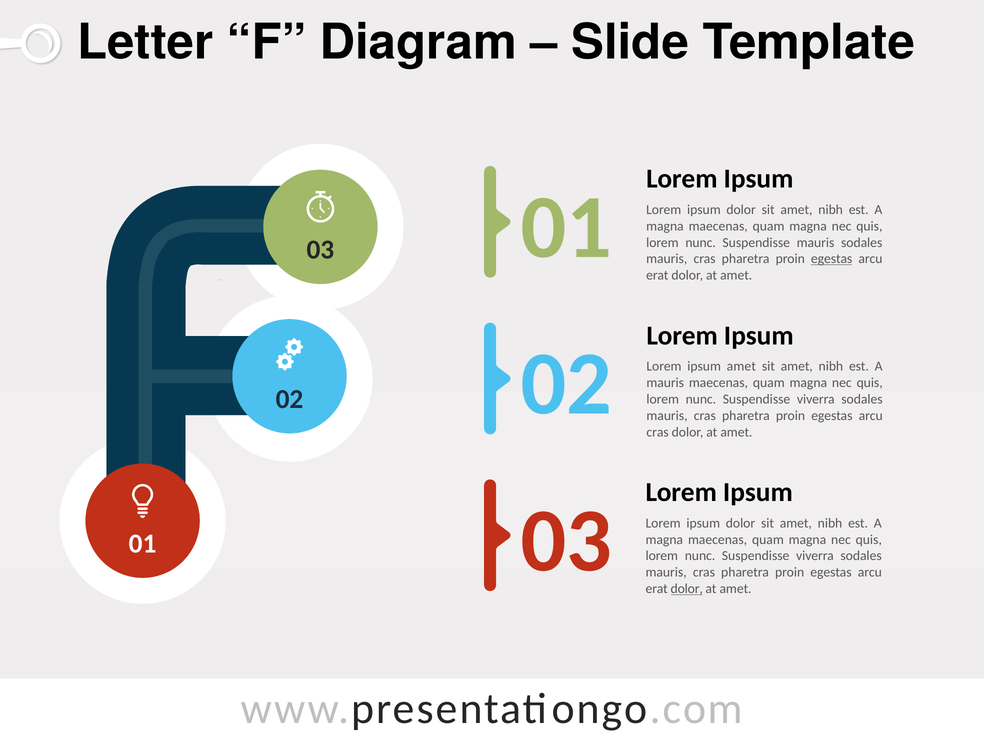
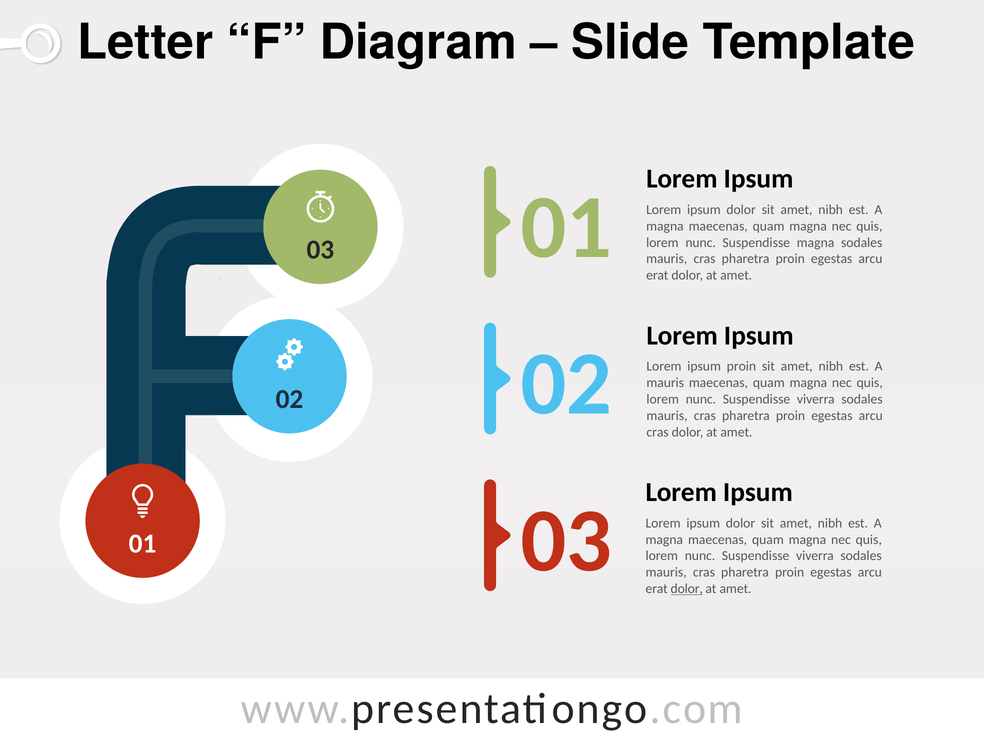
Suspendisse mauris: mauris -> magna (816, 243)
egestas underline: present -> none (832, 259)
ipsum amet: amet -> proin (741, 366)
